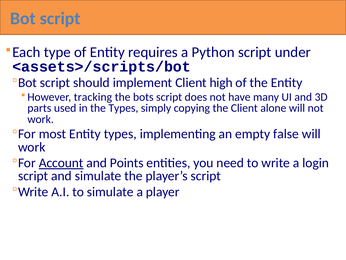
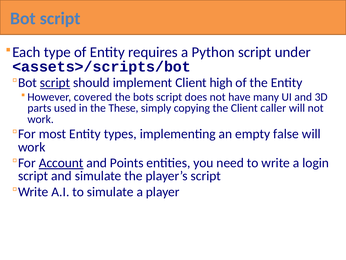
script underline: none -> present (55, 83)
tracking: tracking -> covered (93, 97)
the Types: Types -> These (123, 108)
alone: alone -> caller (273, 108)
